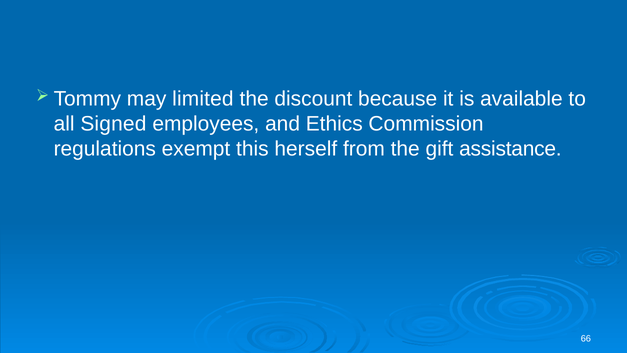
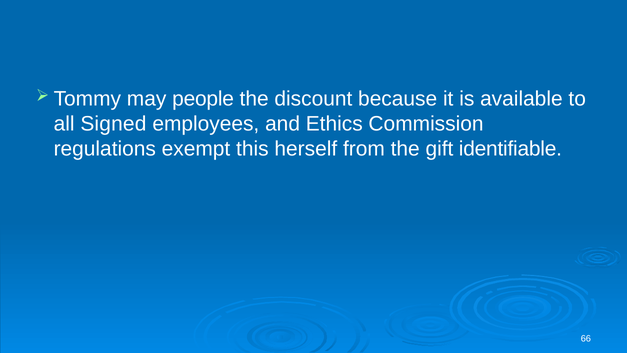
limited: limited -> people (203, 99)
assistance: assistance -> identifiable (510, 149)
